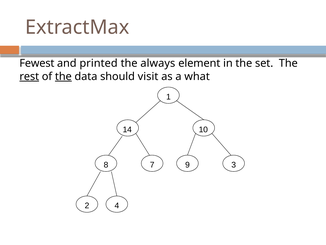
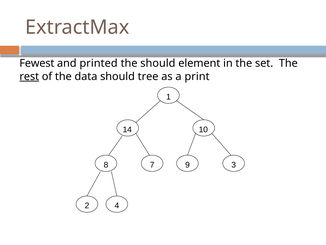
the always: always -> should (158, 63)
the underline: present -> none (63, 76)
visit: visit -> tree (148, 76)
what: what -> print (197, 76)
